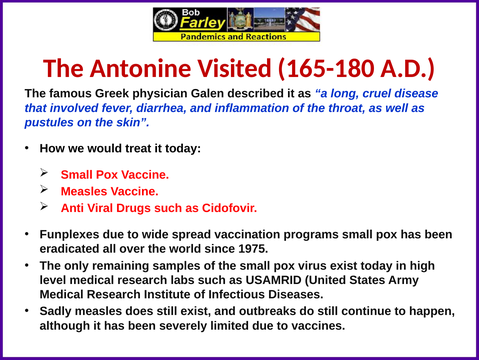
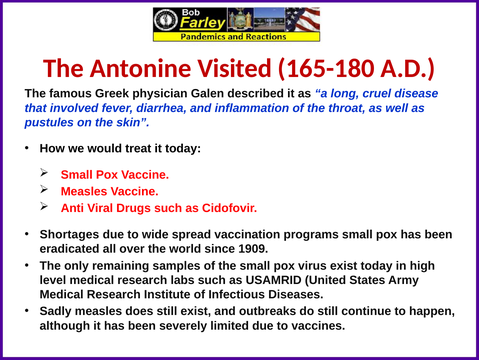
Funplexes: Funplexes -> Shortages (69, 234)
1975: 1975 -> 1909 (253, 248)
